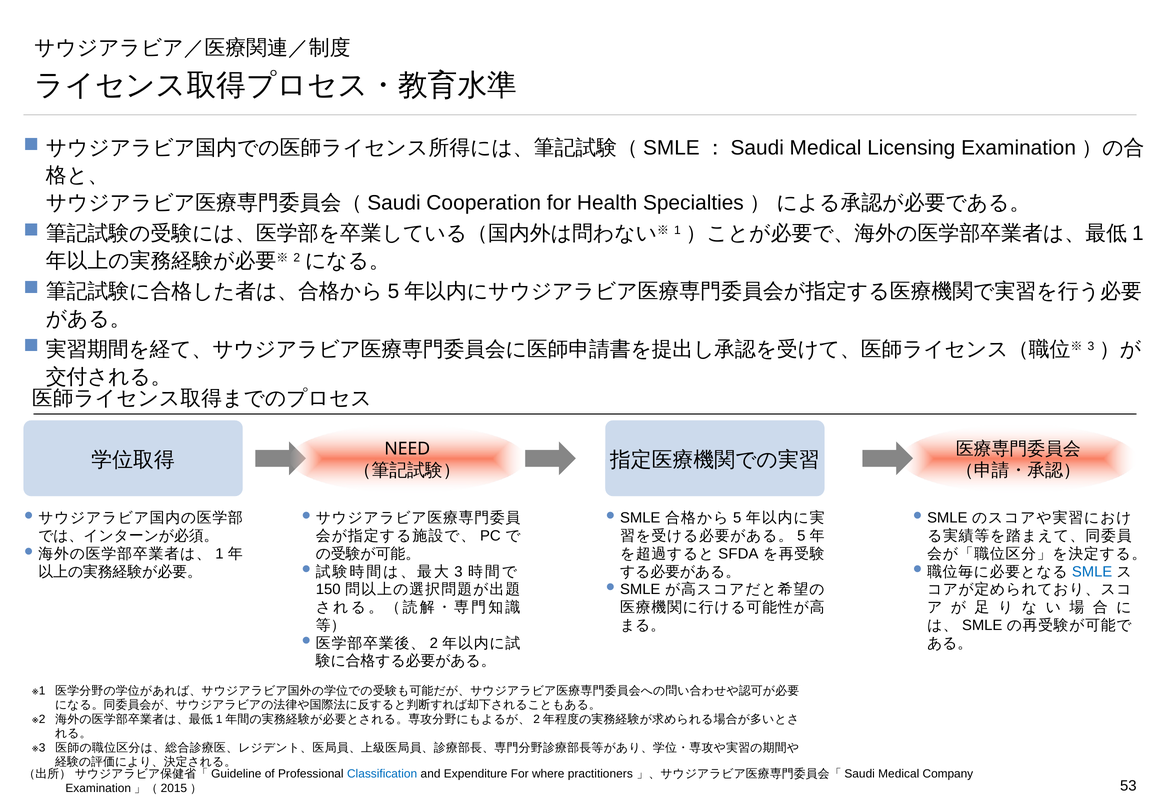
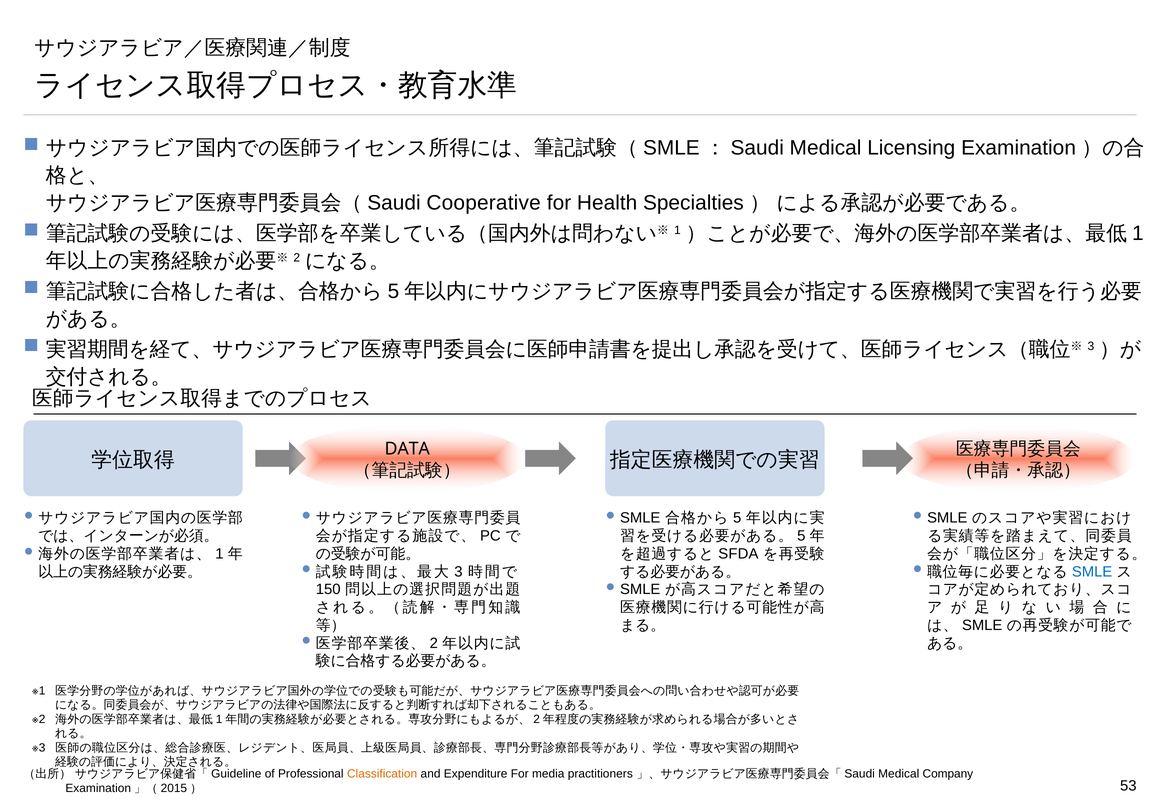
Cooperation: Cooperation -> Cooperative (484, 203)
NEED: NEED -> DATA (407, 449)
Classification colour: blue -> orange (382, 774)
where: where -> media (548, 774)
